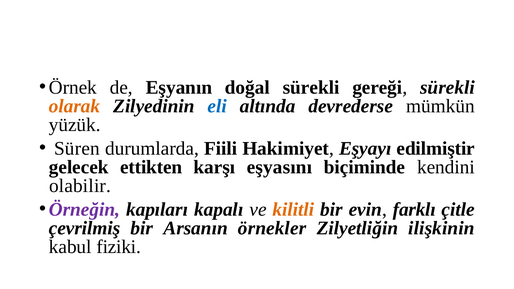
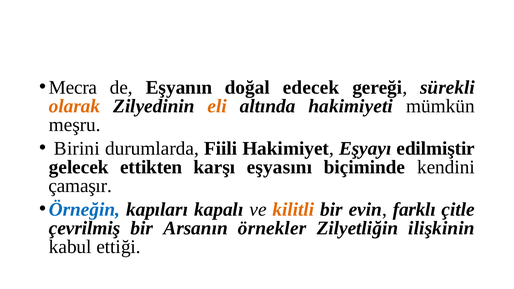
Örnek: Örnek -> Mecra (73, 88)
doğal sürekli: sürekli -> edecek (311, 88)
eli colour: blue -> orange (217, 106)
devrederse: devrederse -> hakimiyeti (351, 106)
yüzük: yüzük -> meşru (75, 125)
Süren: Süren -> Birini (77, 149)
olabilir: olabilir -> çamaşır (80, 186)
Örneğin colour: purple -> blue (84, 210)
fiziki: fiziki -> ettiği (119, 247)
